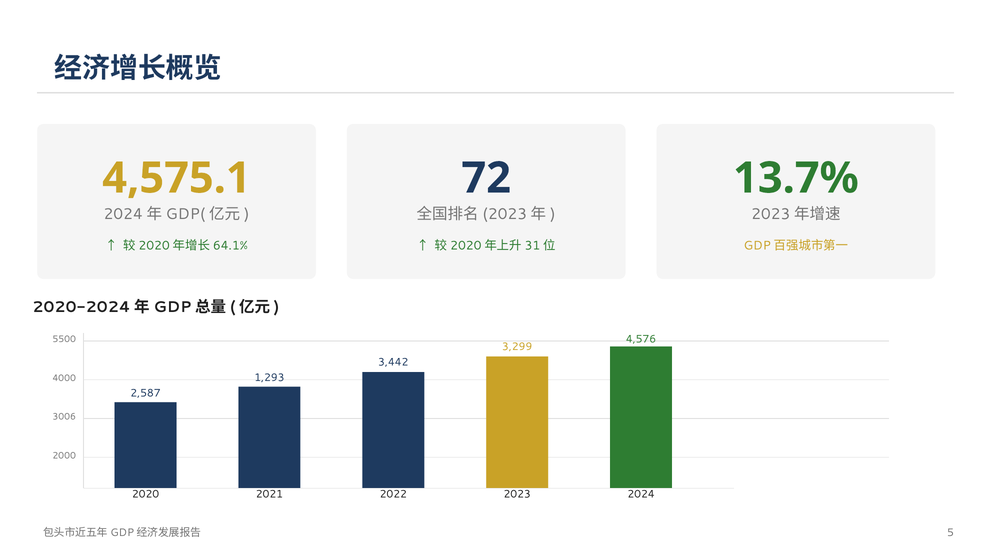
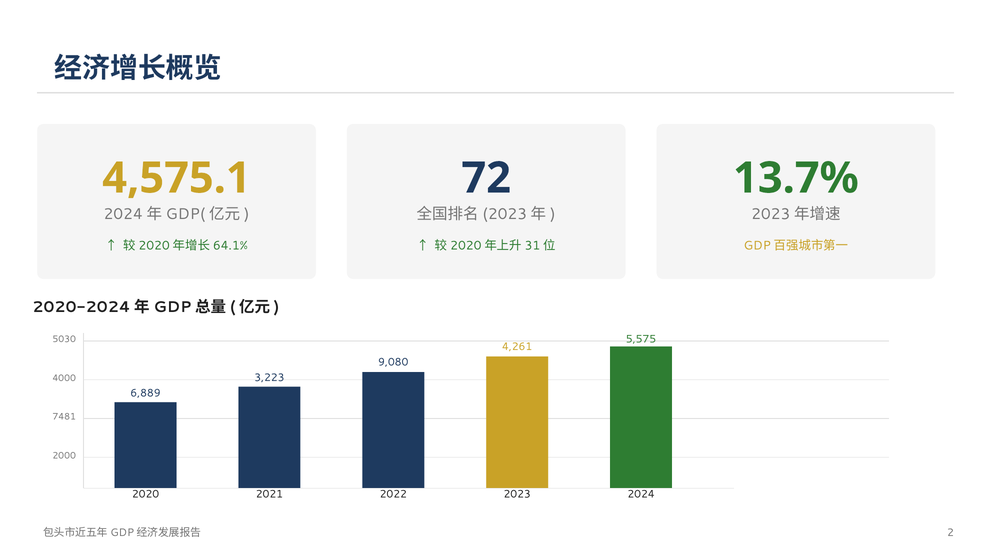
4,576: 4,576 -> 5,575 (641, 339)
5500: 5500 -> 5030 (64, 339)
3,299: 3,299 -> 4,261 (517, 346)
3,442: 3,442 -> 9,080 (393, 362)
1,293: 1,293 -> 3,223 (269, 377)
2,587: 2,587 -> 6,889 (146, 393)
3006: 3006 -> 7481 (64, 416)
5: 5 -> 2 (950, 532)
